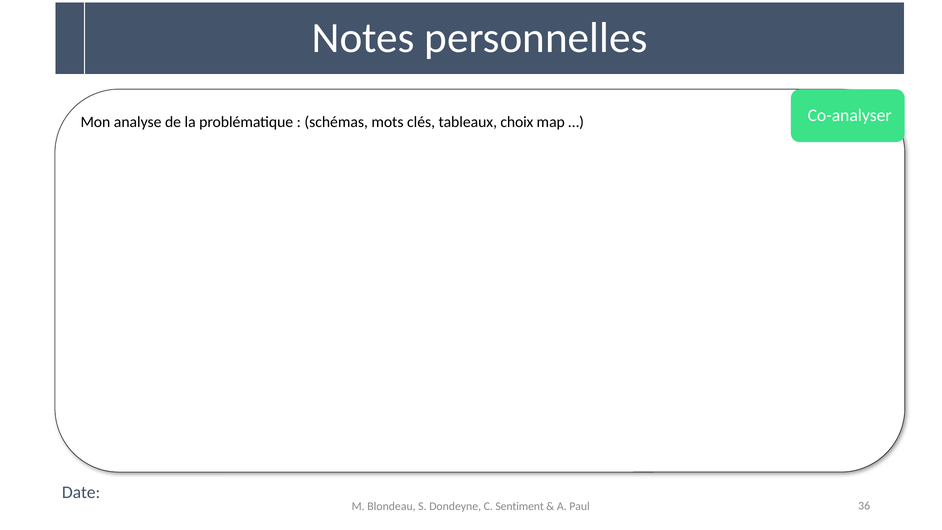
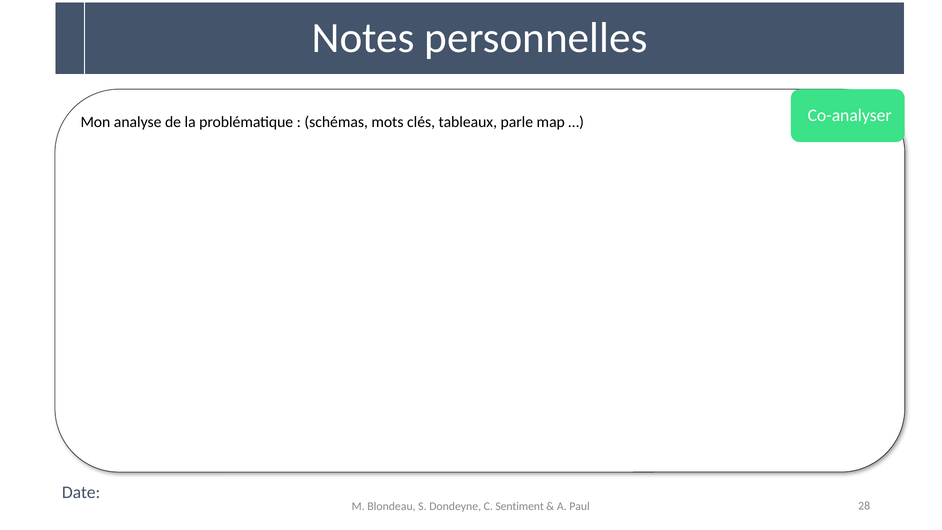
choix: choix -> parle (517, 122)
36: 36 -> 28 (864, 506)
